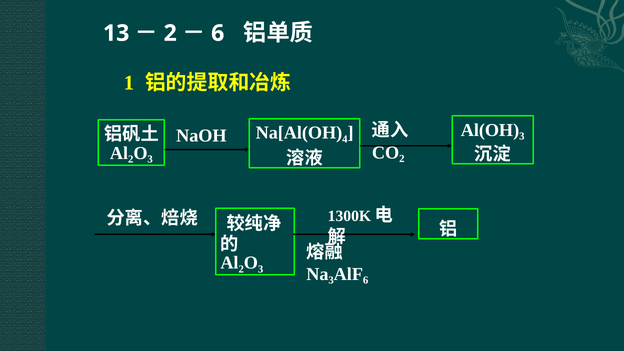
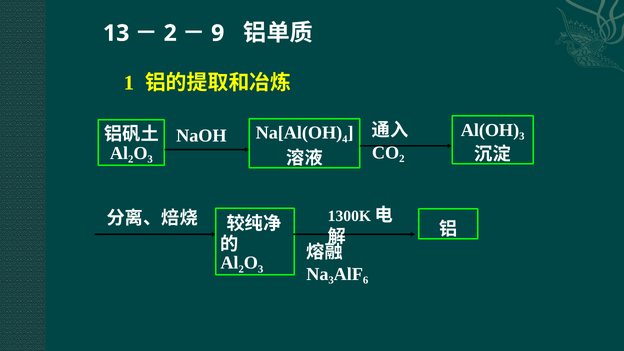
6: 6 -> 9 (218, 33)
